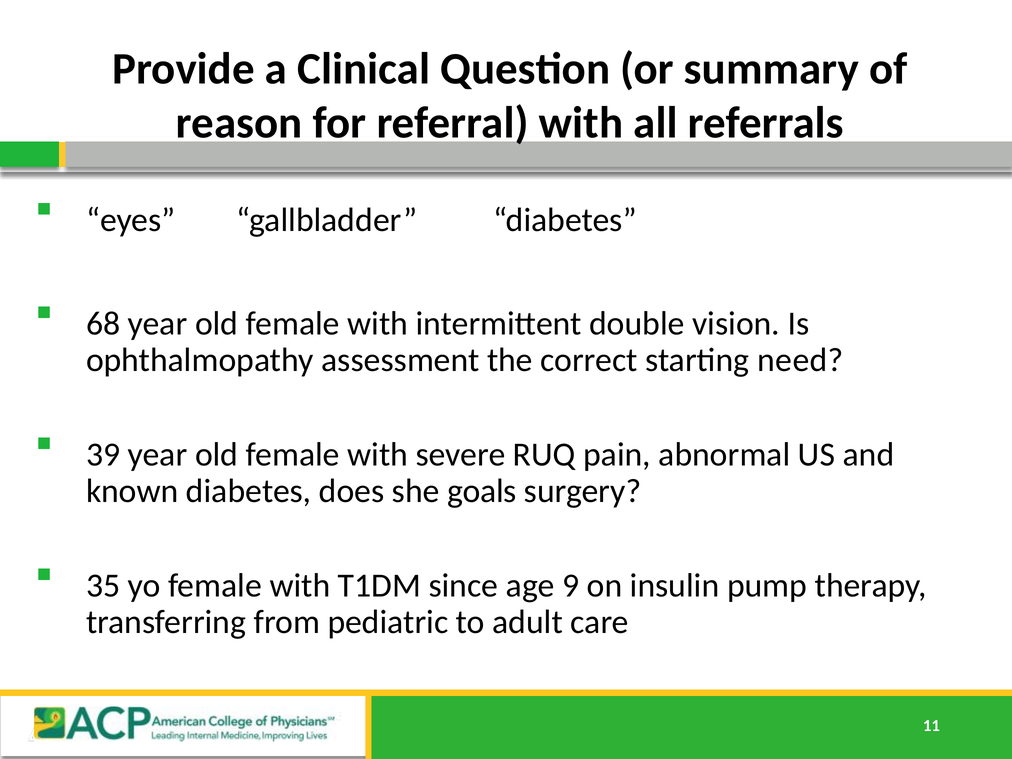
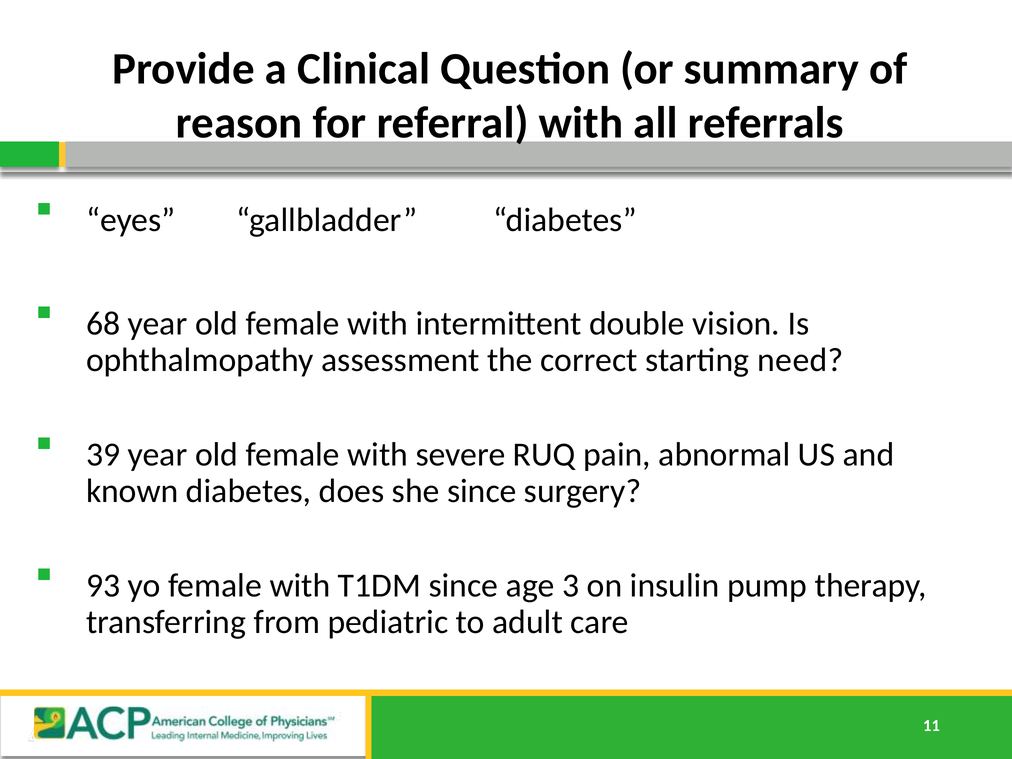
she goals: goals -> since (482, 491)
35: 35 -> 93 (103, 586)
9: 9 -> 3 (571, 586)
